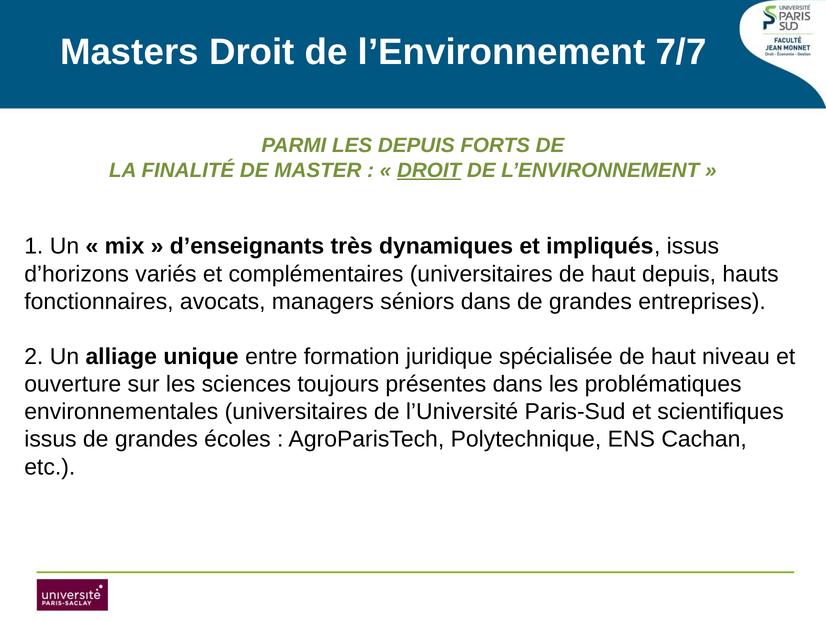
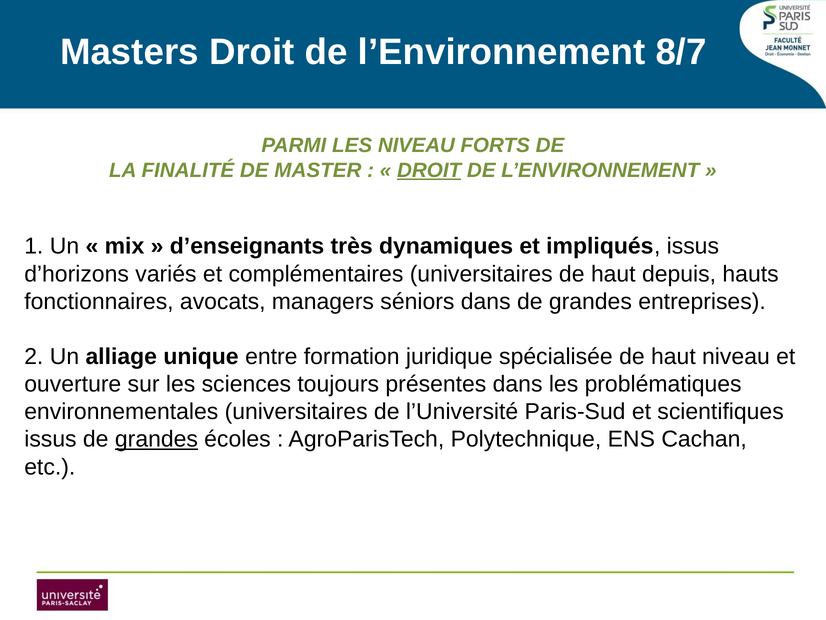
7/7: 7/7 -> 8/7 (681, 52)
LES DEPUIS: DEPUIS -> NIVEAU (416, 146)
grandes underline: none -> present (156, 439)
